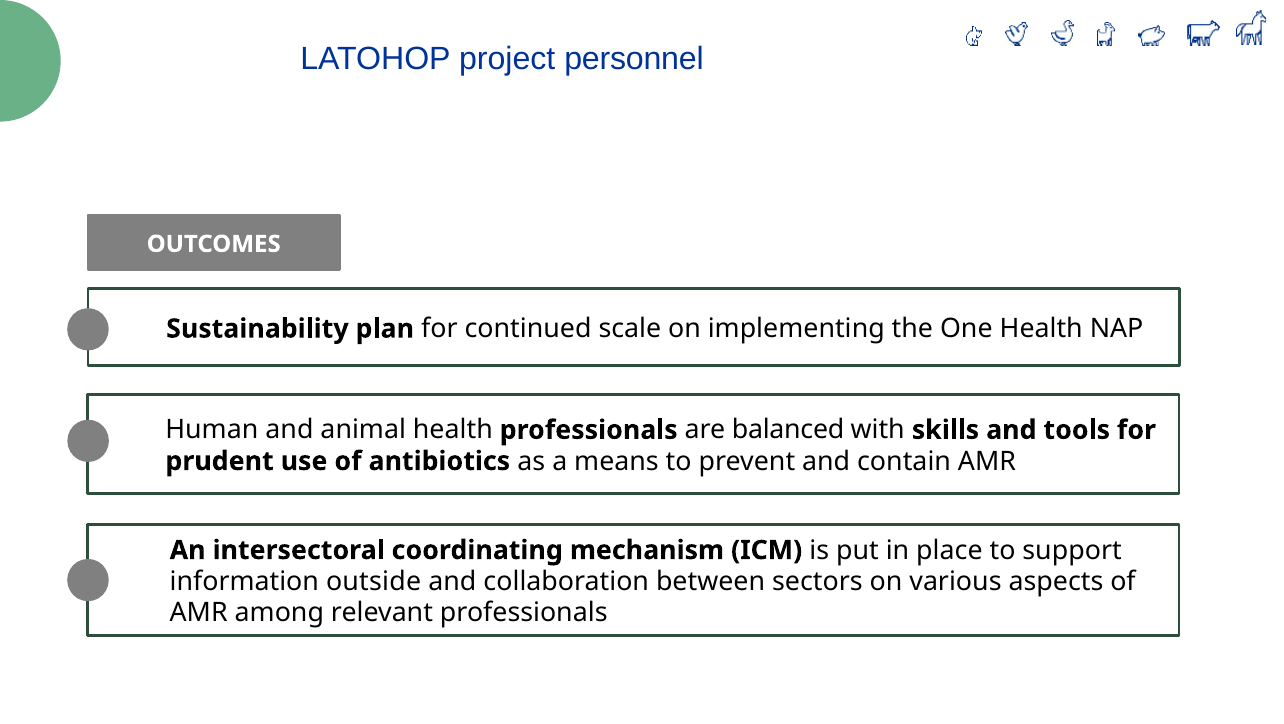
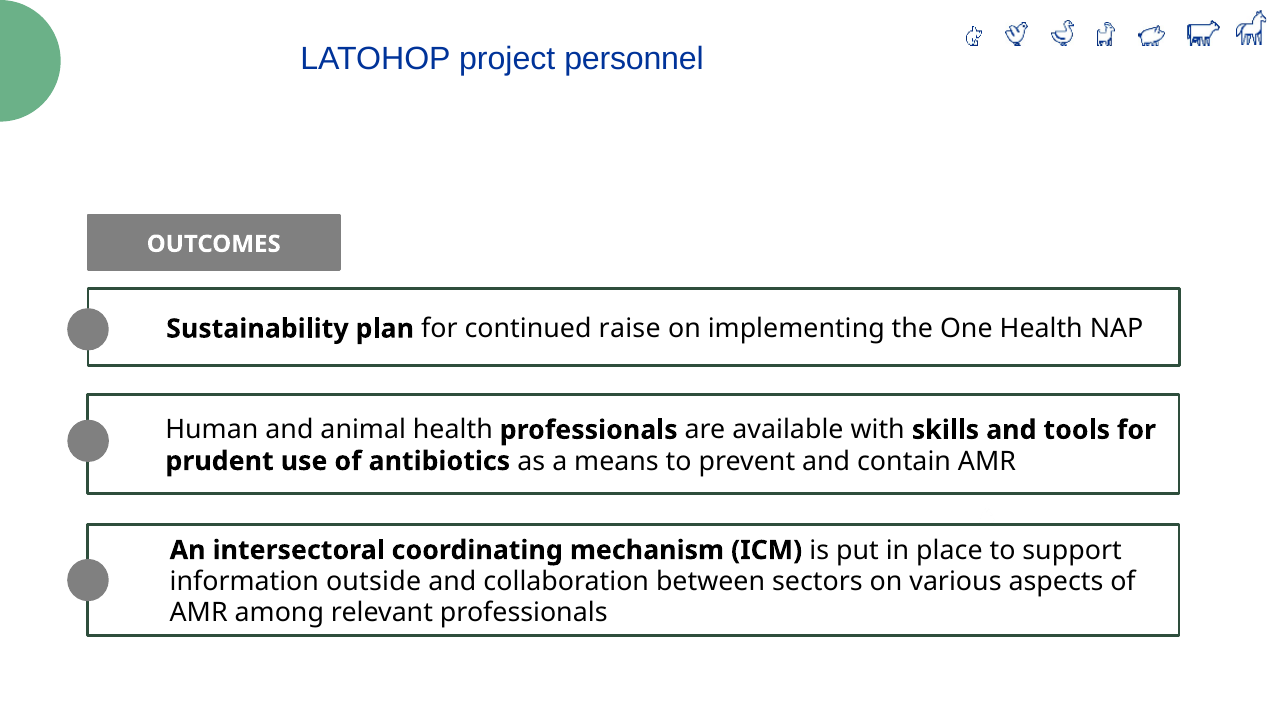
scale: scale -> raise (630, 329)
balanced: balanced -> available (788, 430)
